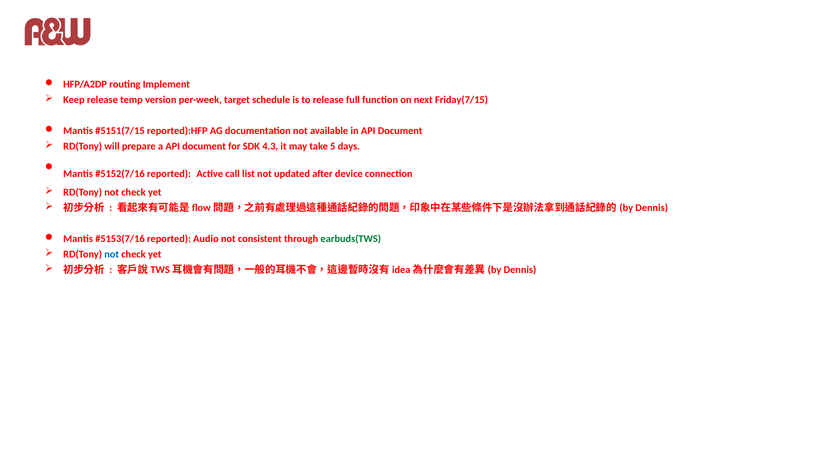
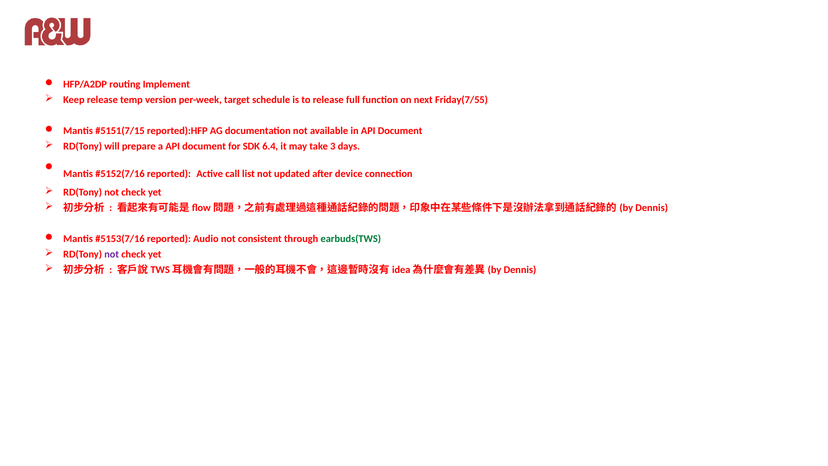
Friday(7/15: Friday(7/15 -> Friday(7/55 (462, 100)
4.3: 4.3 -> 6.4 (270, 146)
5: 5 -> 3 (333, 146)
not colour: blue -> purple (112, 254)
